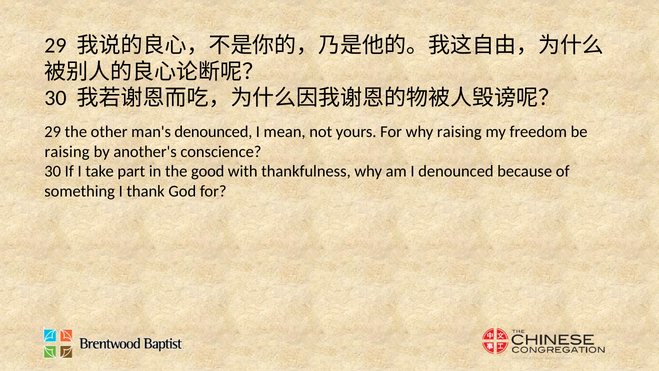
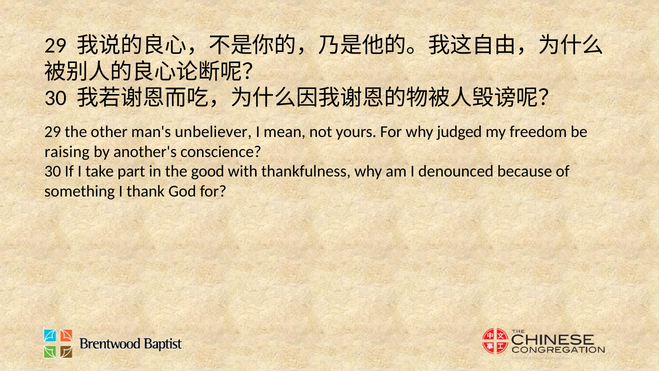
man's denounced: denounced -> unbeliever (213, 132)
why raising: raising -> judged (459, 132)
